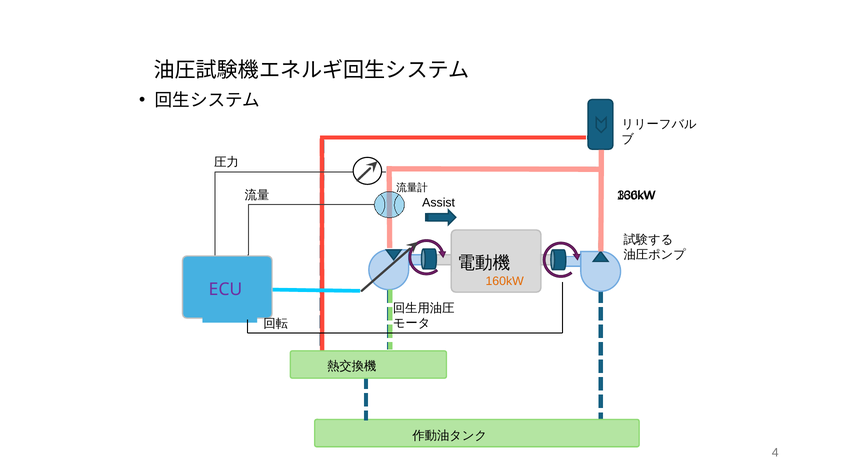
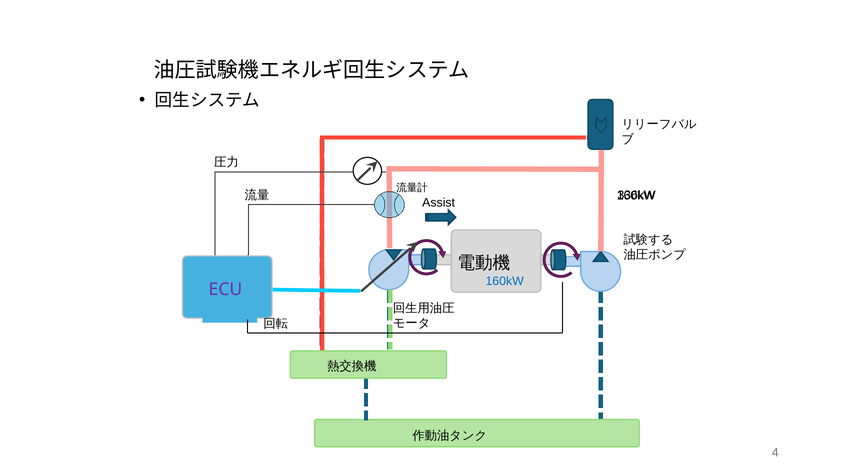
160kW colour: orange -> blue (505, 281)
